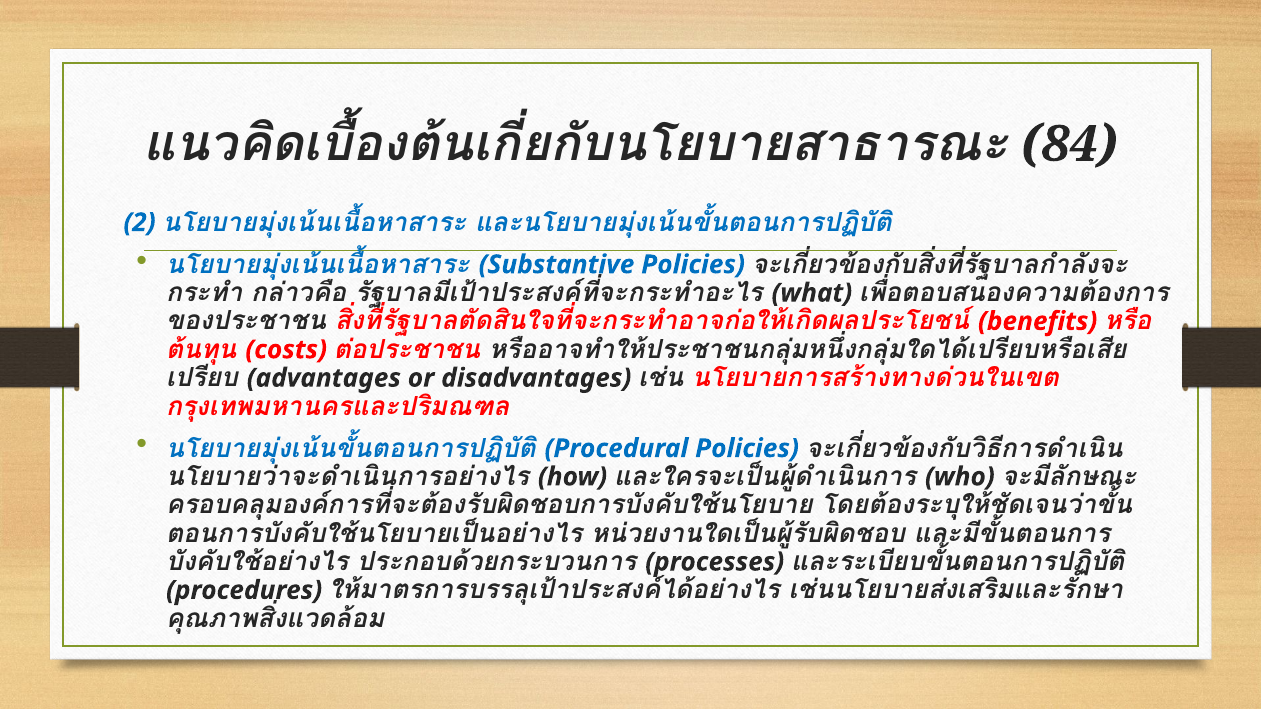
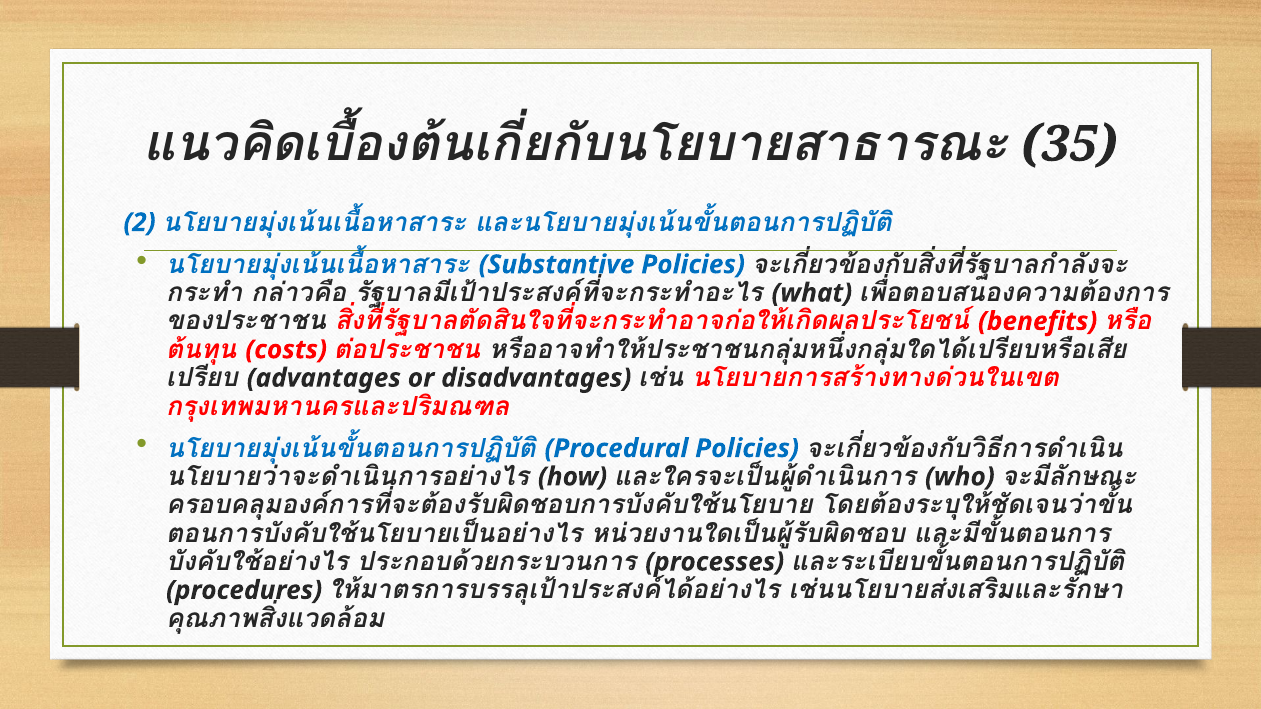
84: 84 -> 35 (1069, 144)
